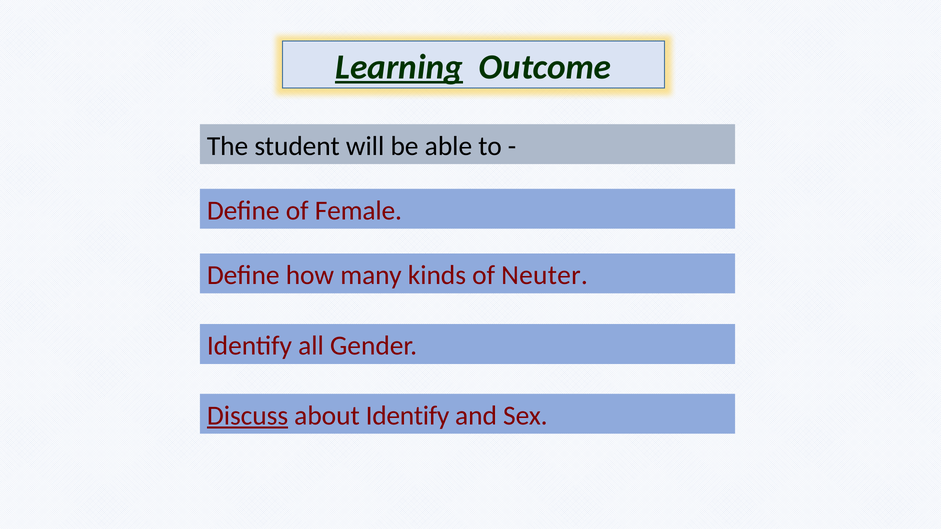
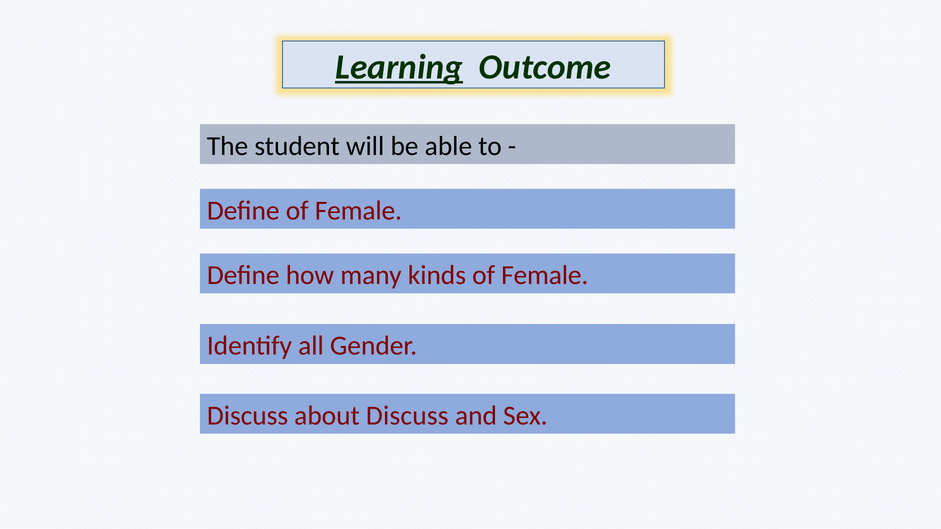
kinds of Neuter: Neuter -> Female (545, 276)
Discuss underline: present -> none (248, 416)
about Identify: Identify -> Discuss (407, 416)
